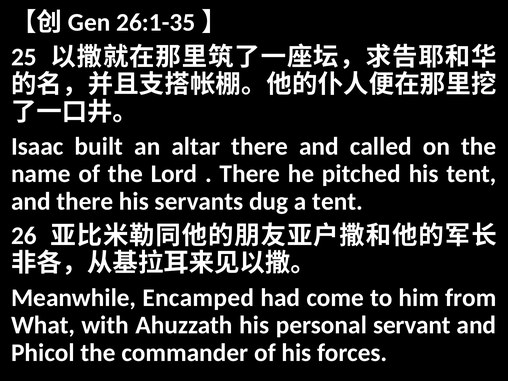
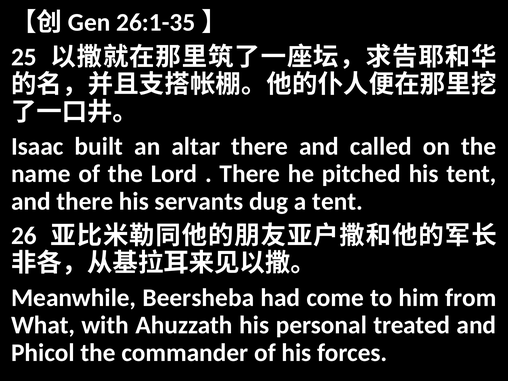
Encamped: Encamped -> Beersheba (198, 298)
servant: servant -> treated (412, 325)
